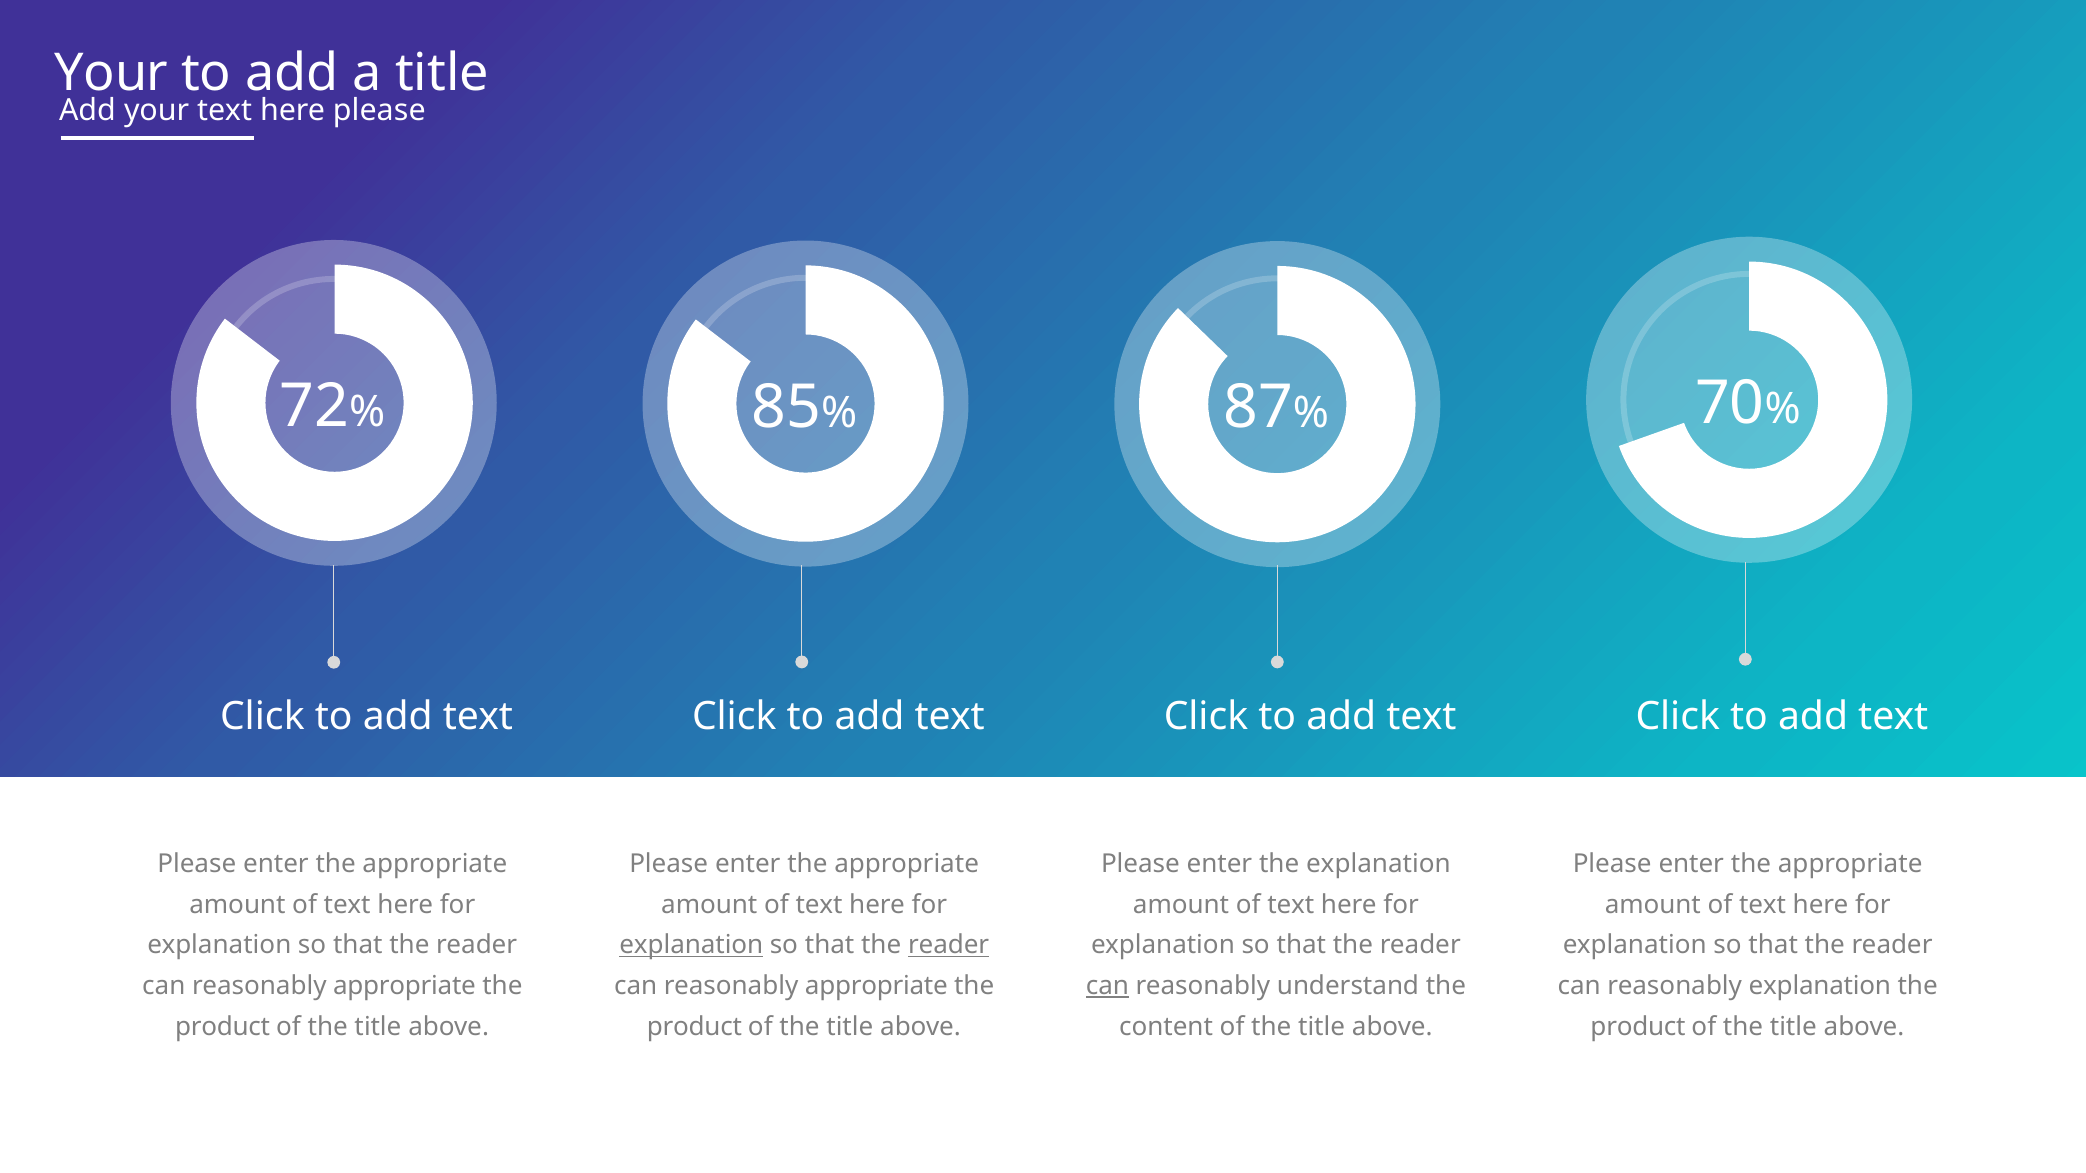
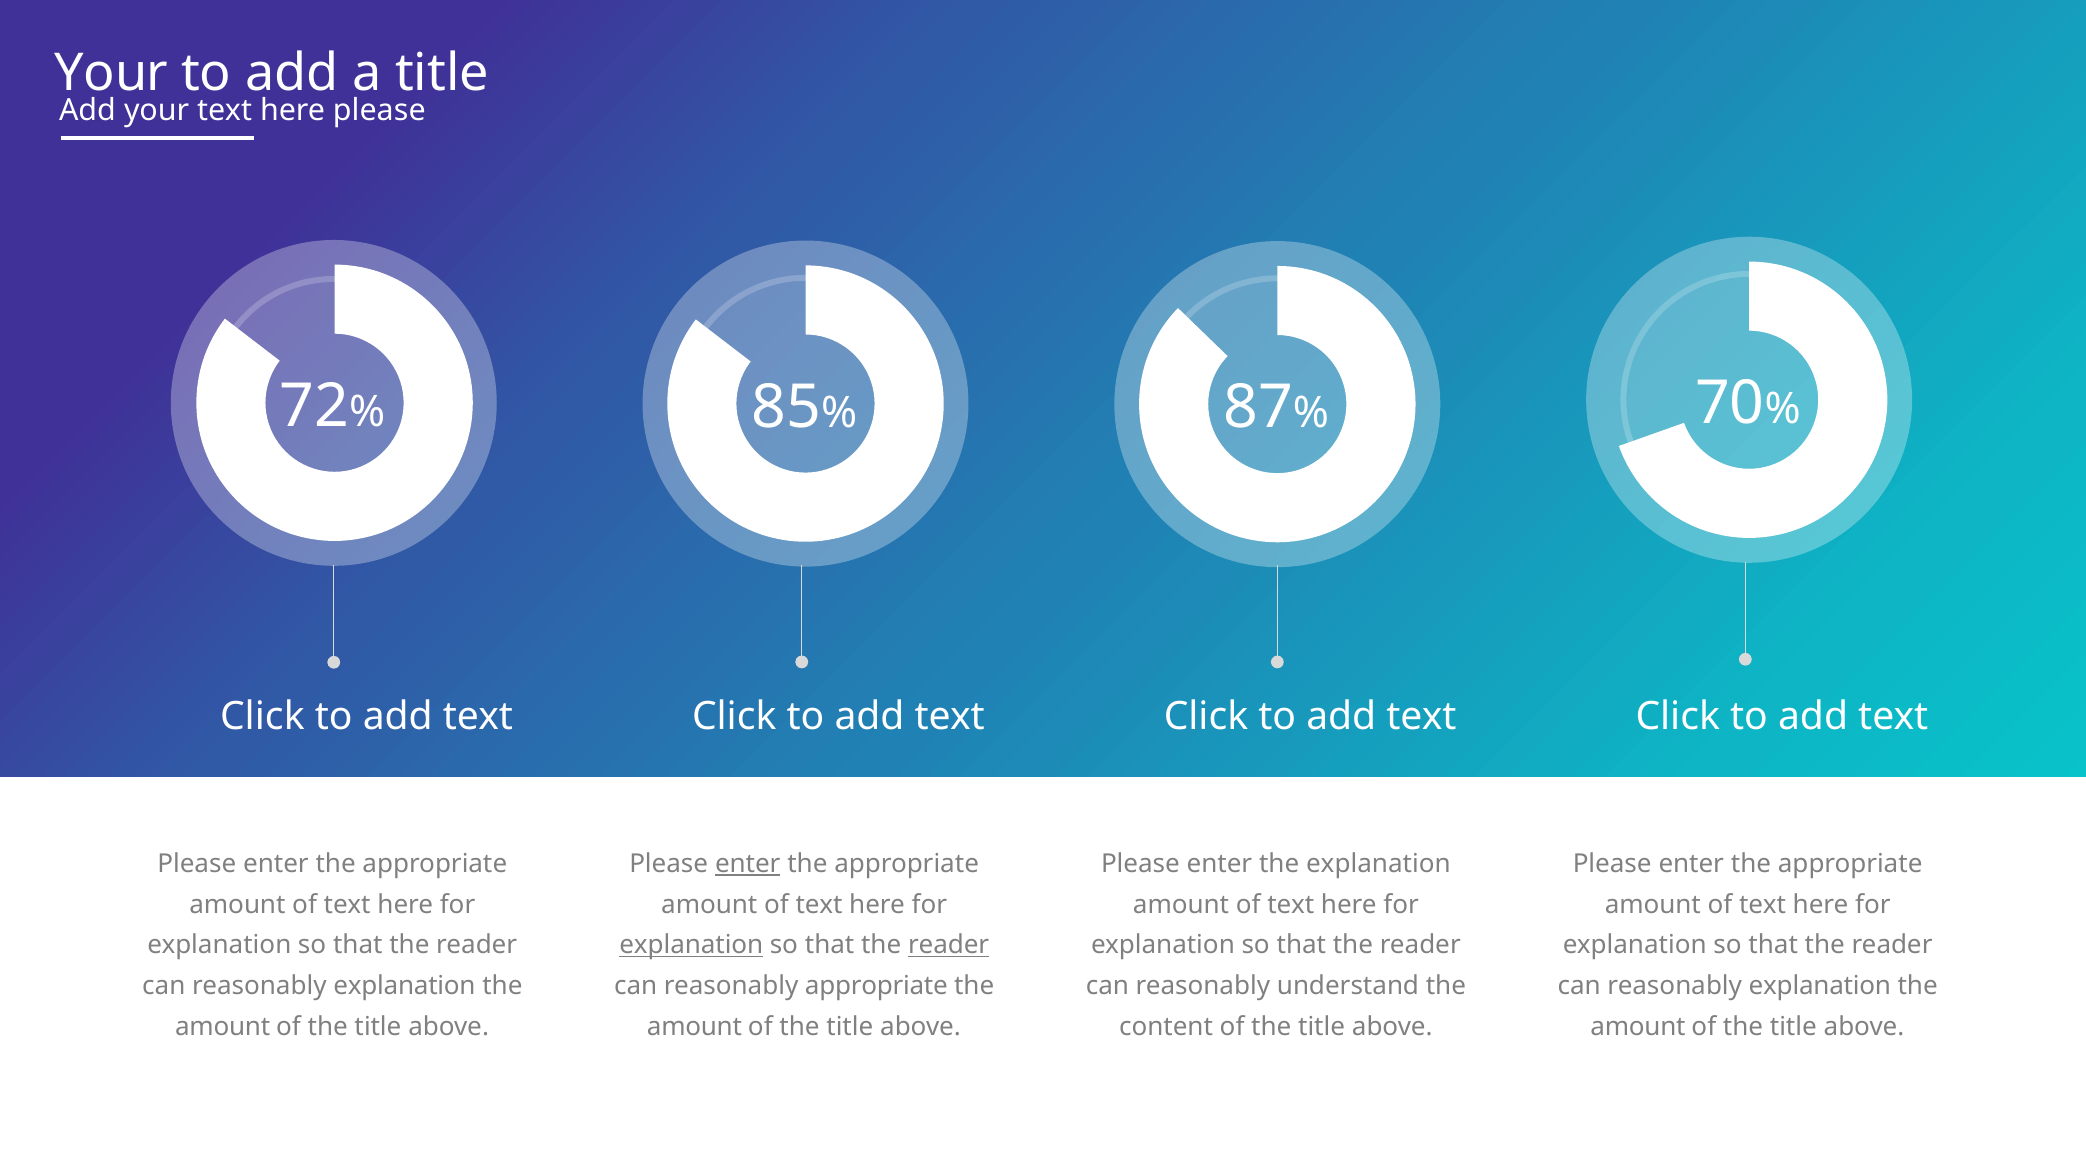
enter underline: none -> present (748, 864)
appropriate: appropriate -> explanation (404, 986)
can underline: present -> none (1107, 986)
product: product -> amount (223, 1027)
product: product -> amount (694, 1027)
product: product -> amount (1638, 1027)
